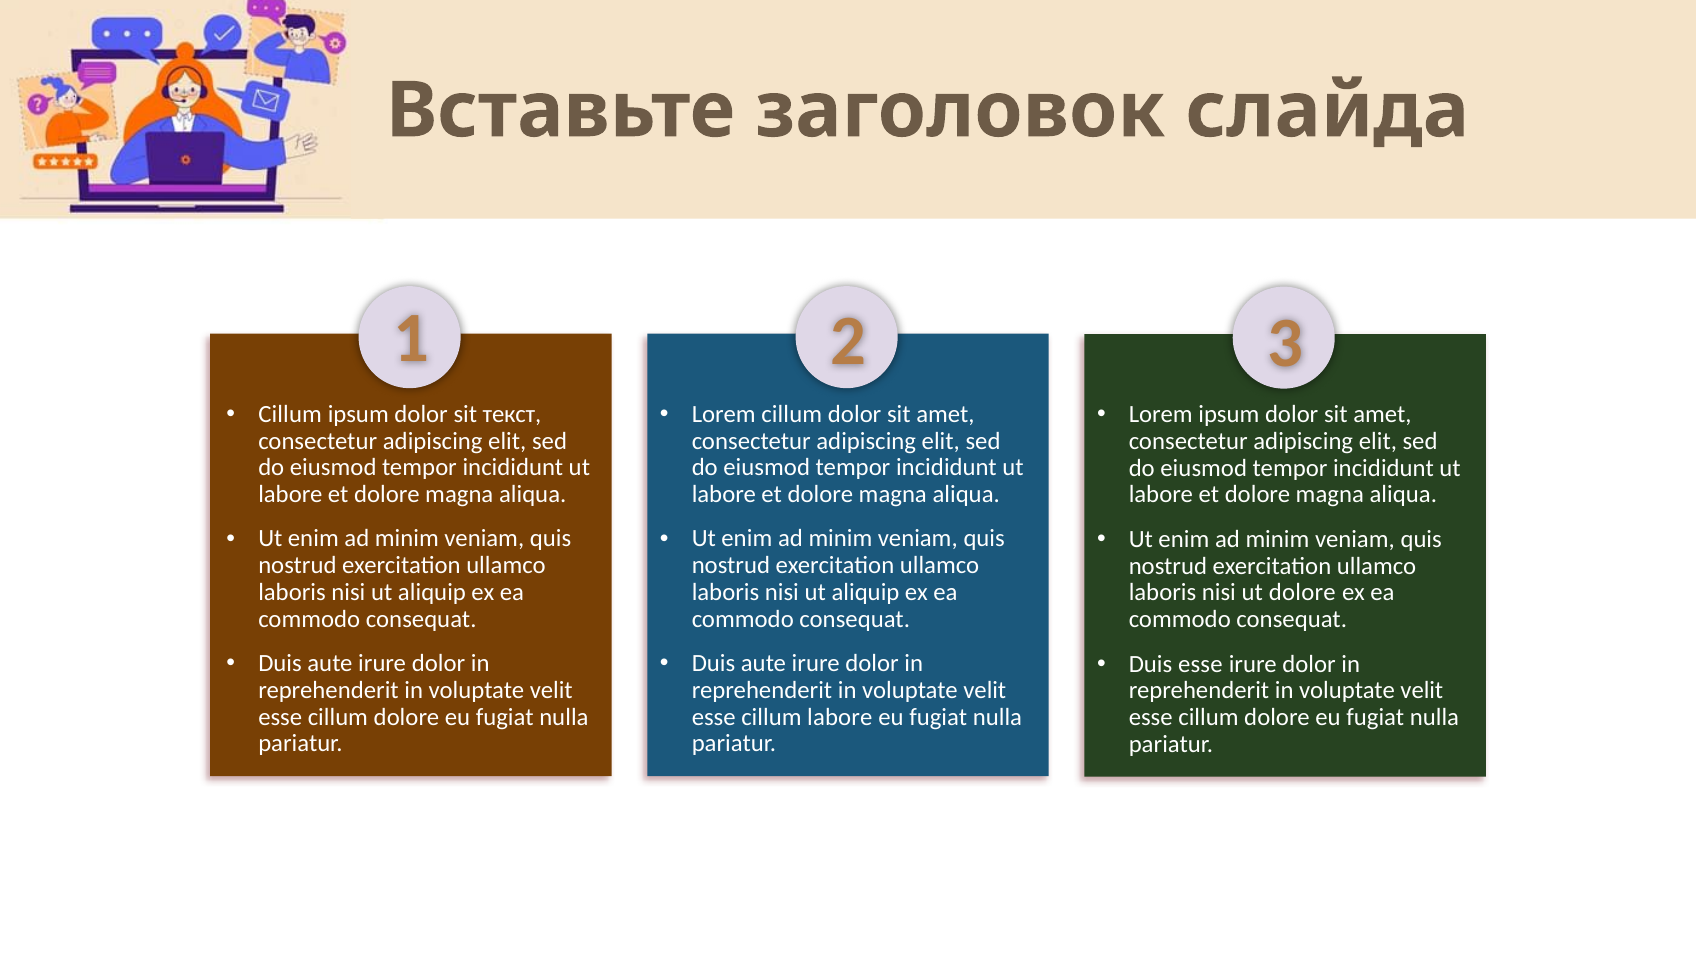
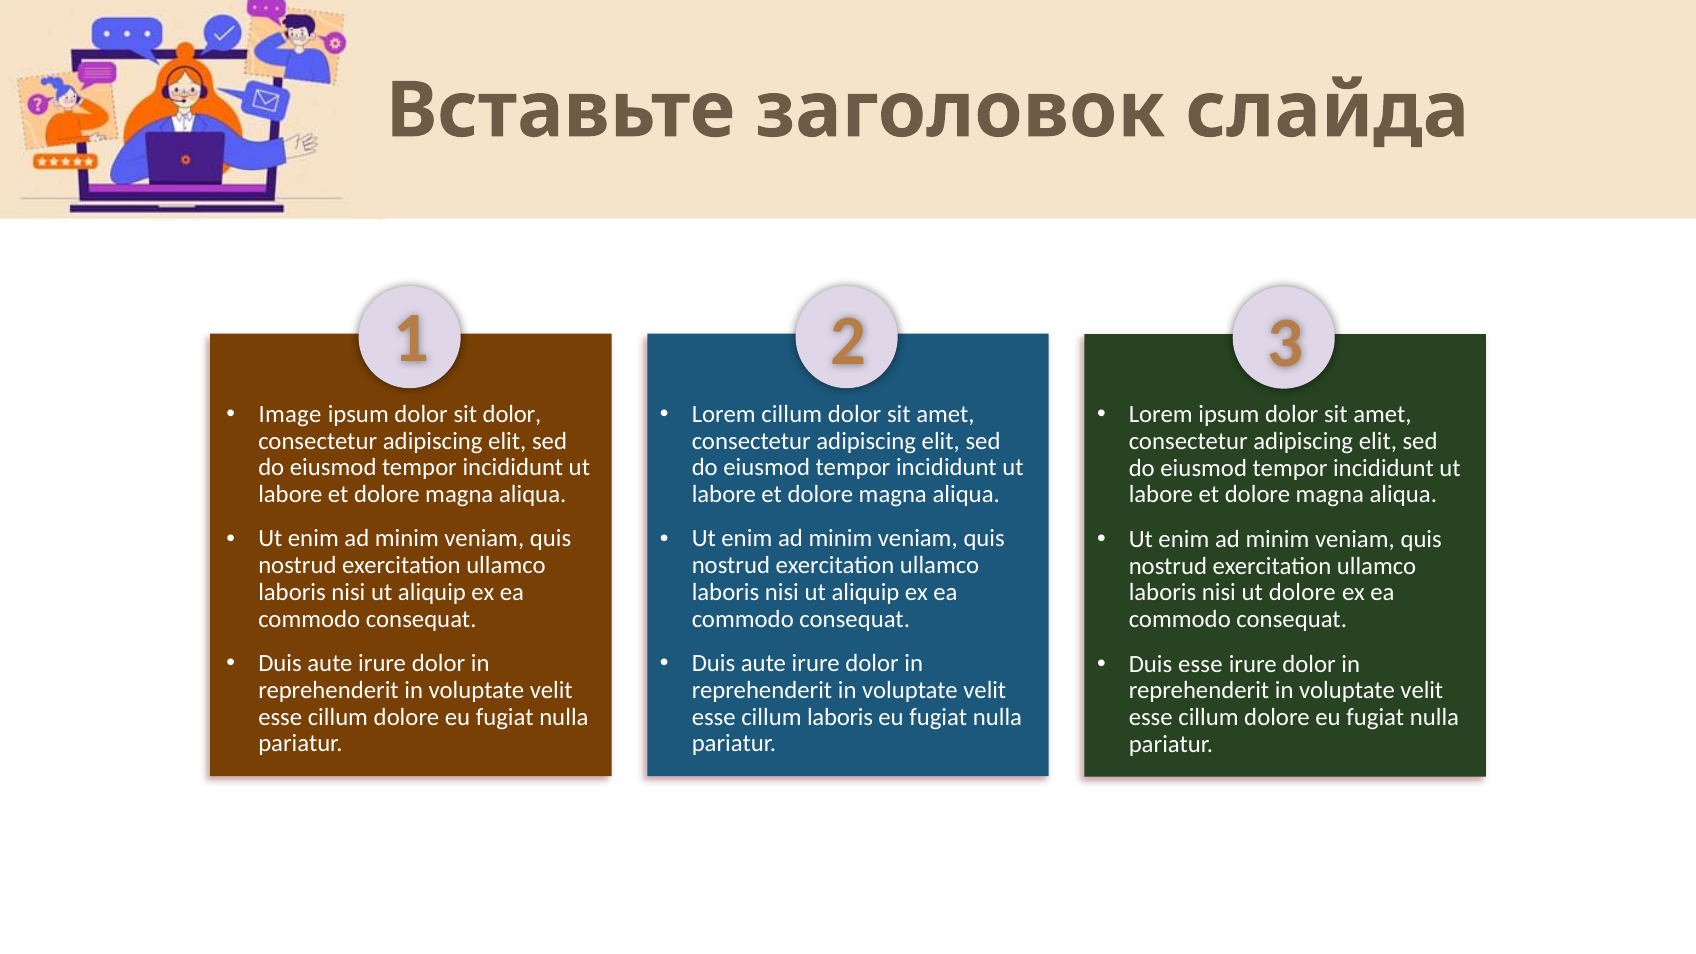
Cillum: Cillum -> Image (290, 414)
sit текст: текст -> dolor (512, 414)
cillum labore: labore -> laboris (840, 717)
